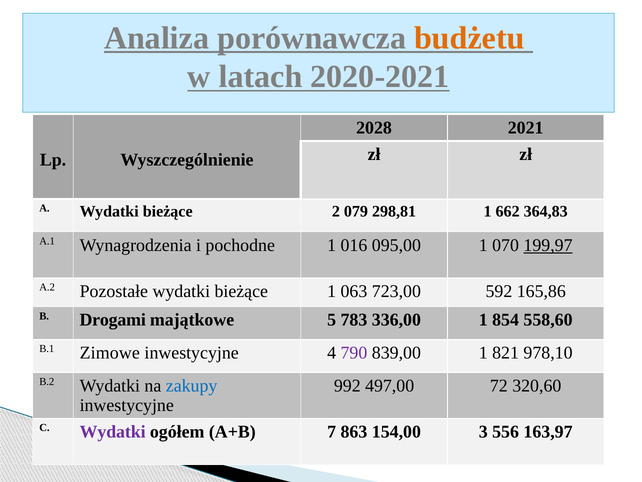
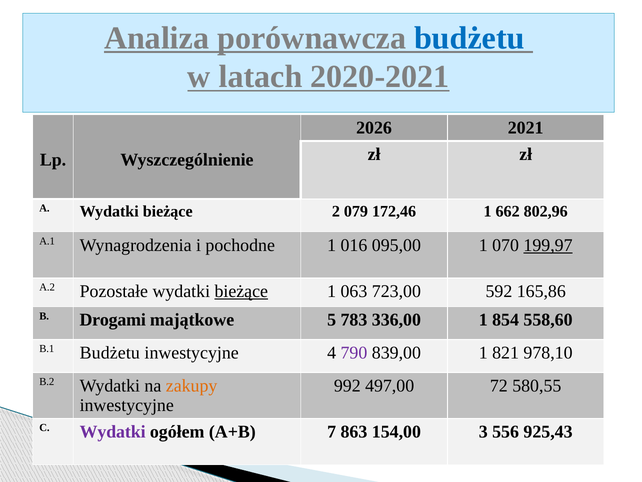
budżetu colour: orange -> blue (469, 38)
2028: 2028 -> 2026 (374, 128)
298,81: 298,81 -> 172,46 (394, 211)
364,83: 364,83 -> 802,96 (546, 211)
bieżące underline: none -> present (241, 291)
B.1 Zimowe: Zimowe -> Budżetu (110, 352)
zakupy colour: blue -> orange (192, 385)
320,60: 320,60 -> 580,55 (537, 385)
163,97: 163,97 -> 925,43 (548, 431)
